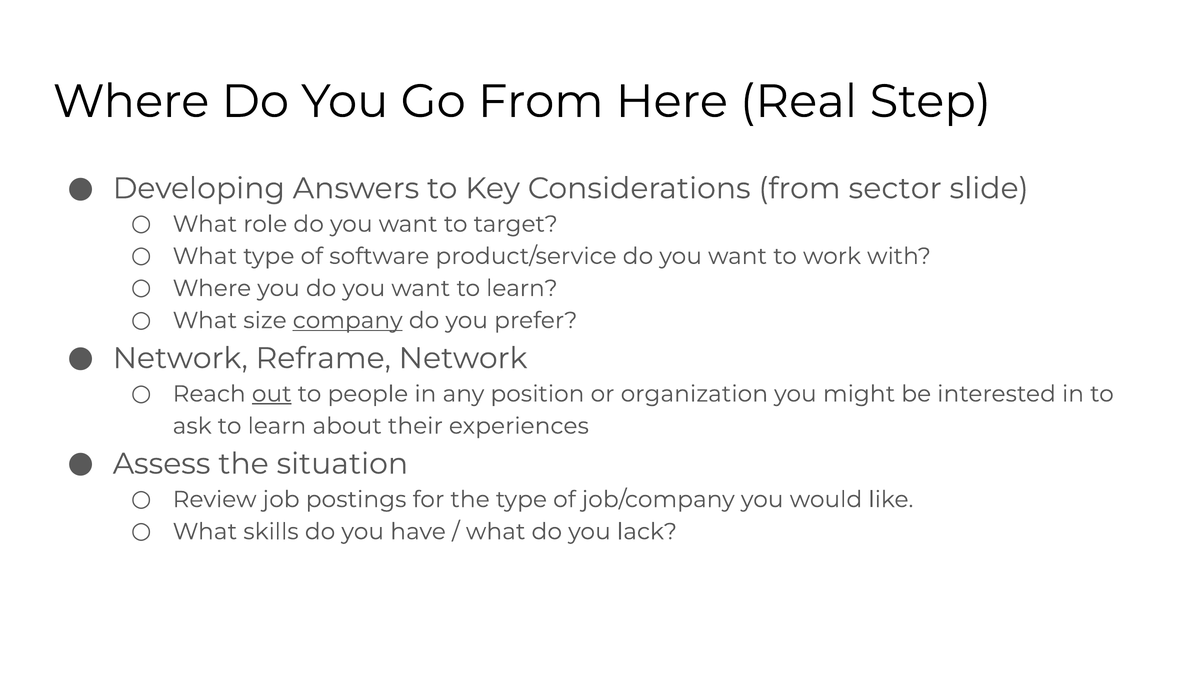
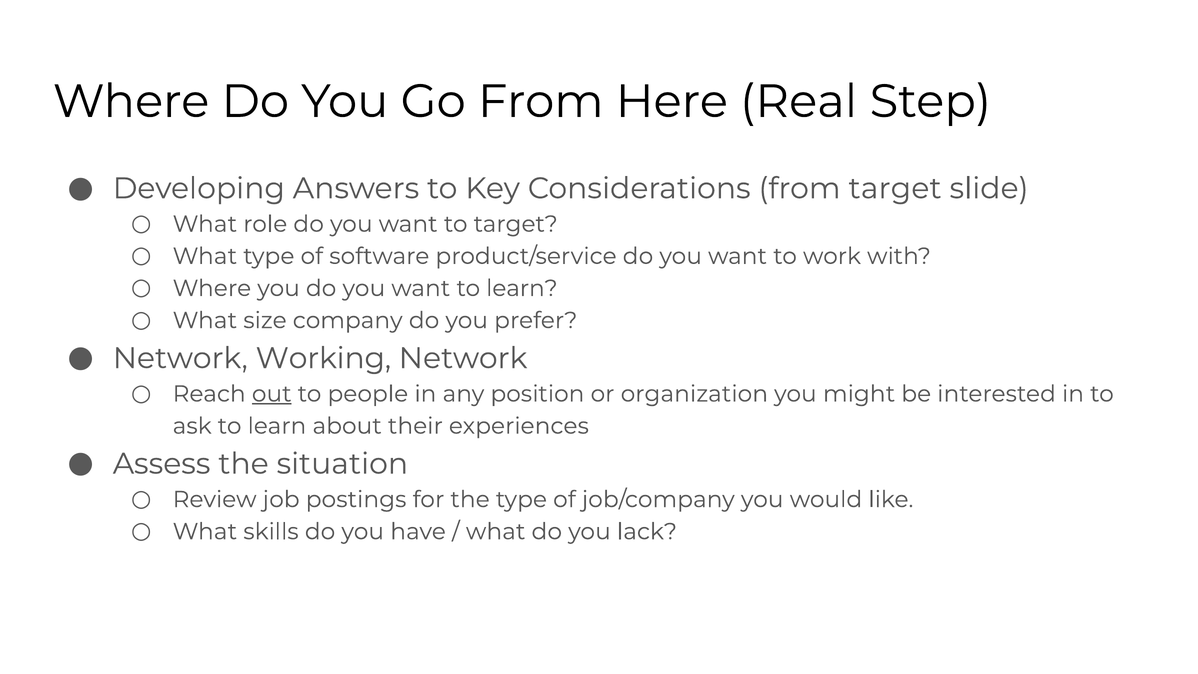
from sector: sector -> target (895, 188)
company underline: present -> none (348, 320)
Reframe: Reframe -> Working (323, 358)
